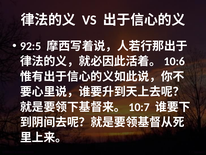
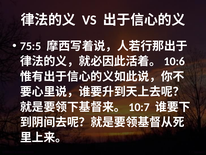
92:5: 92:5 -> 75:5 (31, 46)
